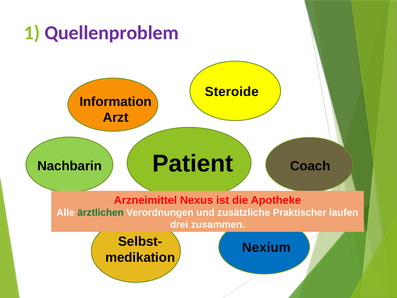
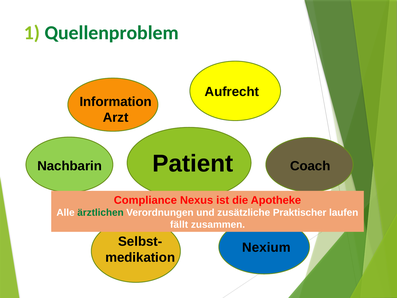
Quellenproblem colour: purple -> green (112, 33)
Steroide: Steroide -> Aufrecht (232, 92)
Arzneimittel: Arzneimittel -> Compliance (145, 200)
drei: drei -> fällt (179, 224)
